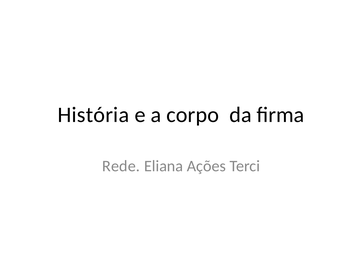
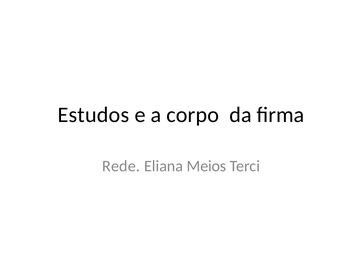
História: História -> Estudos (93, 115)
Ações: Ações -> Meios (206, 166)
